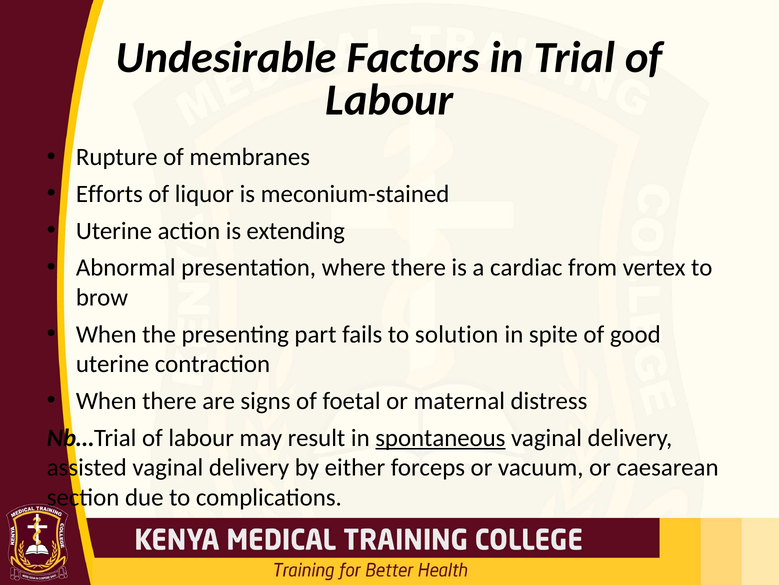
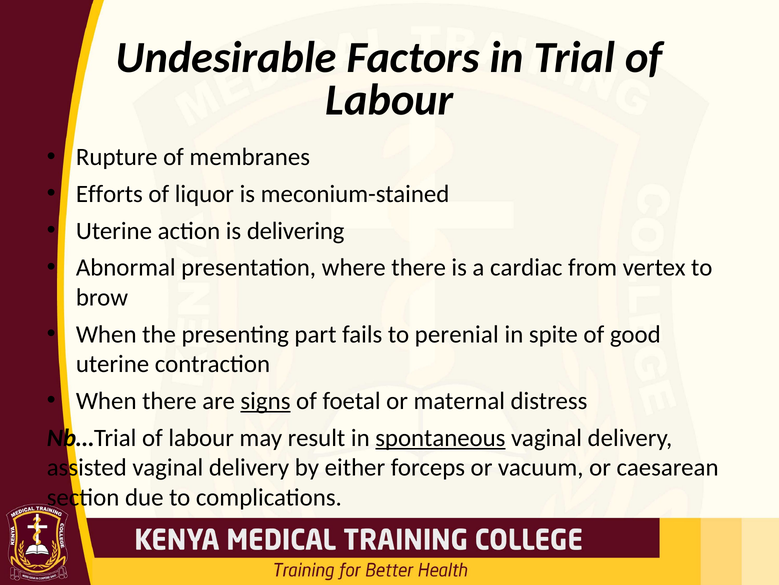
extending: extending -> delivering (296, 230)
solution: solution -> perenial (457, 334)
signs underline: none -> present (265, 400)
